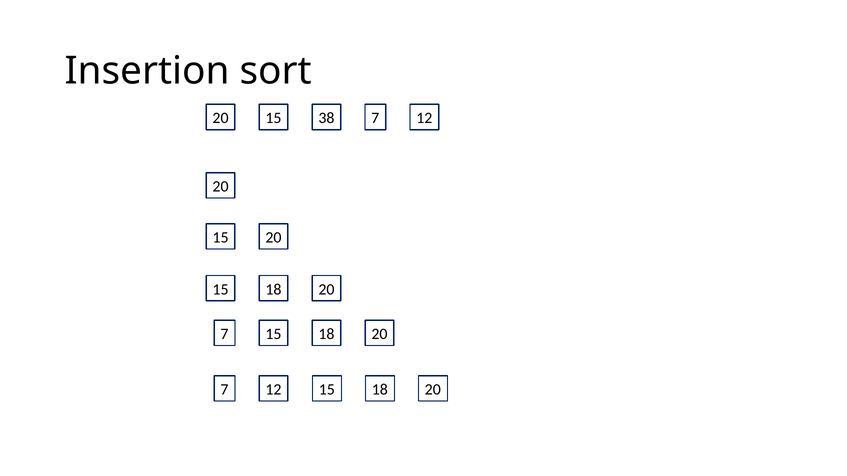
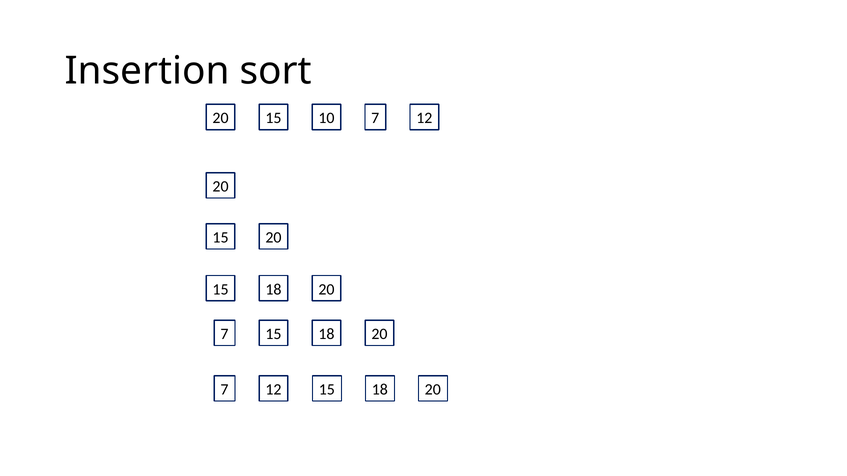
38: 38 -> 10 (326, 118)
